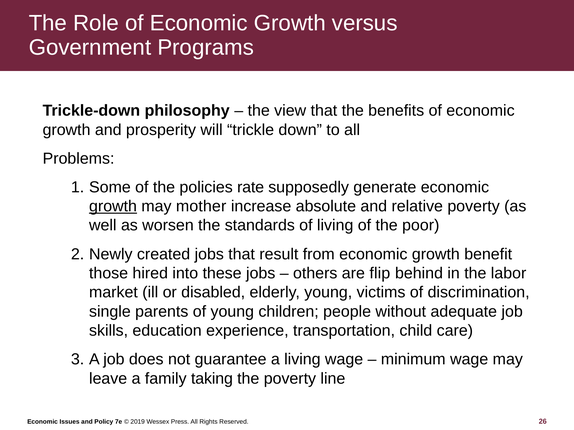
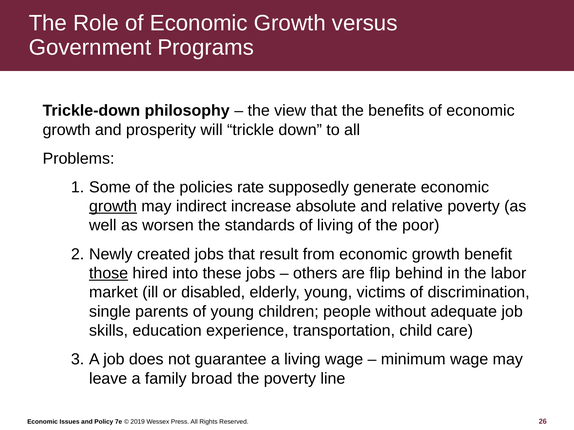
mother: mother -> indirect (201, 207)
those underline: none -> present (109, 274)
taking: taking -> broad (212, 379)
